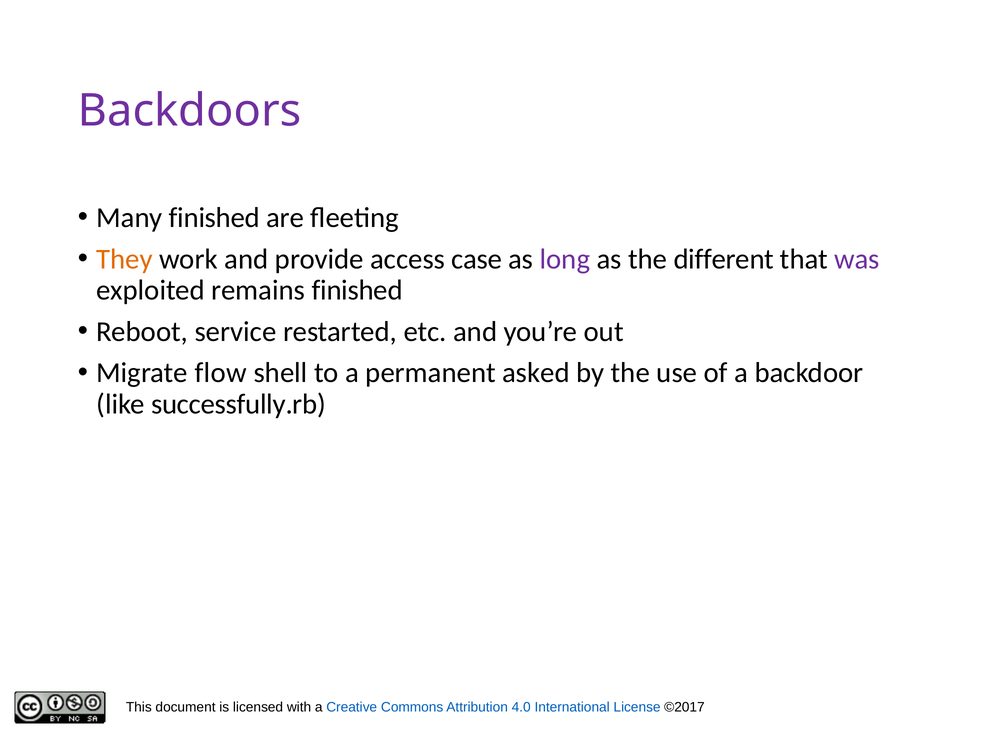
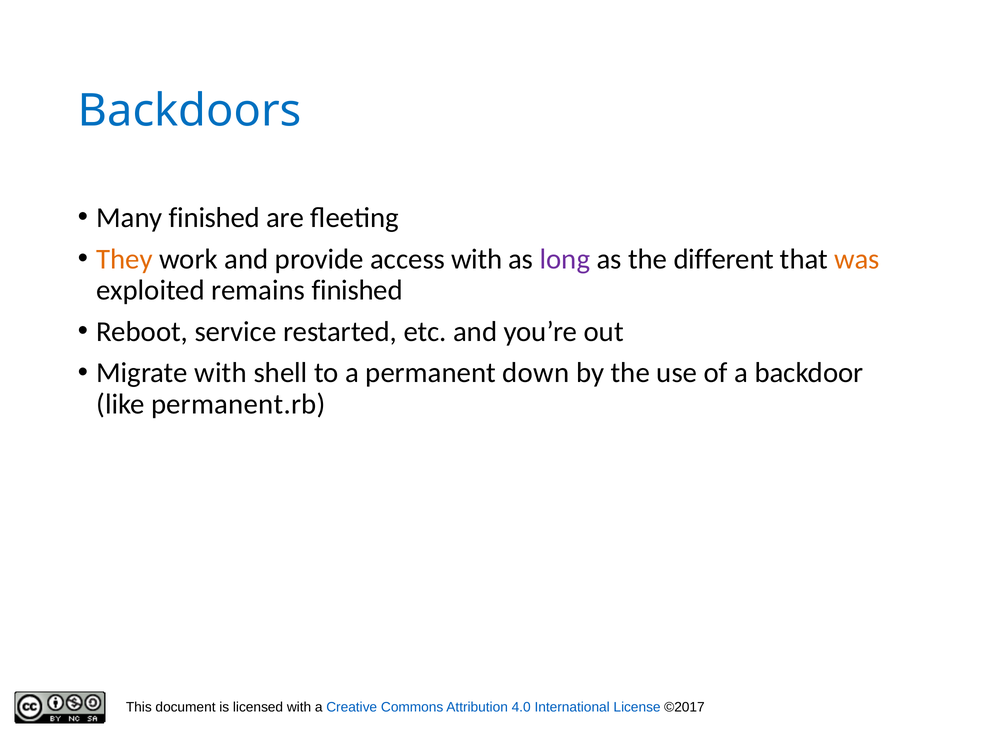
Backdoors colour: purple -> blue (190, 111)
access case: case -> with (477, 259)
was colour: purple -> orange (857, 259)
Migrate flow: flow -> with (221, 373)
asked: asked -> down (536, 373)
successfully.rb: successfully.rb -> permanent.rb (238, 404)
